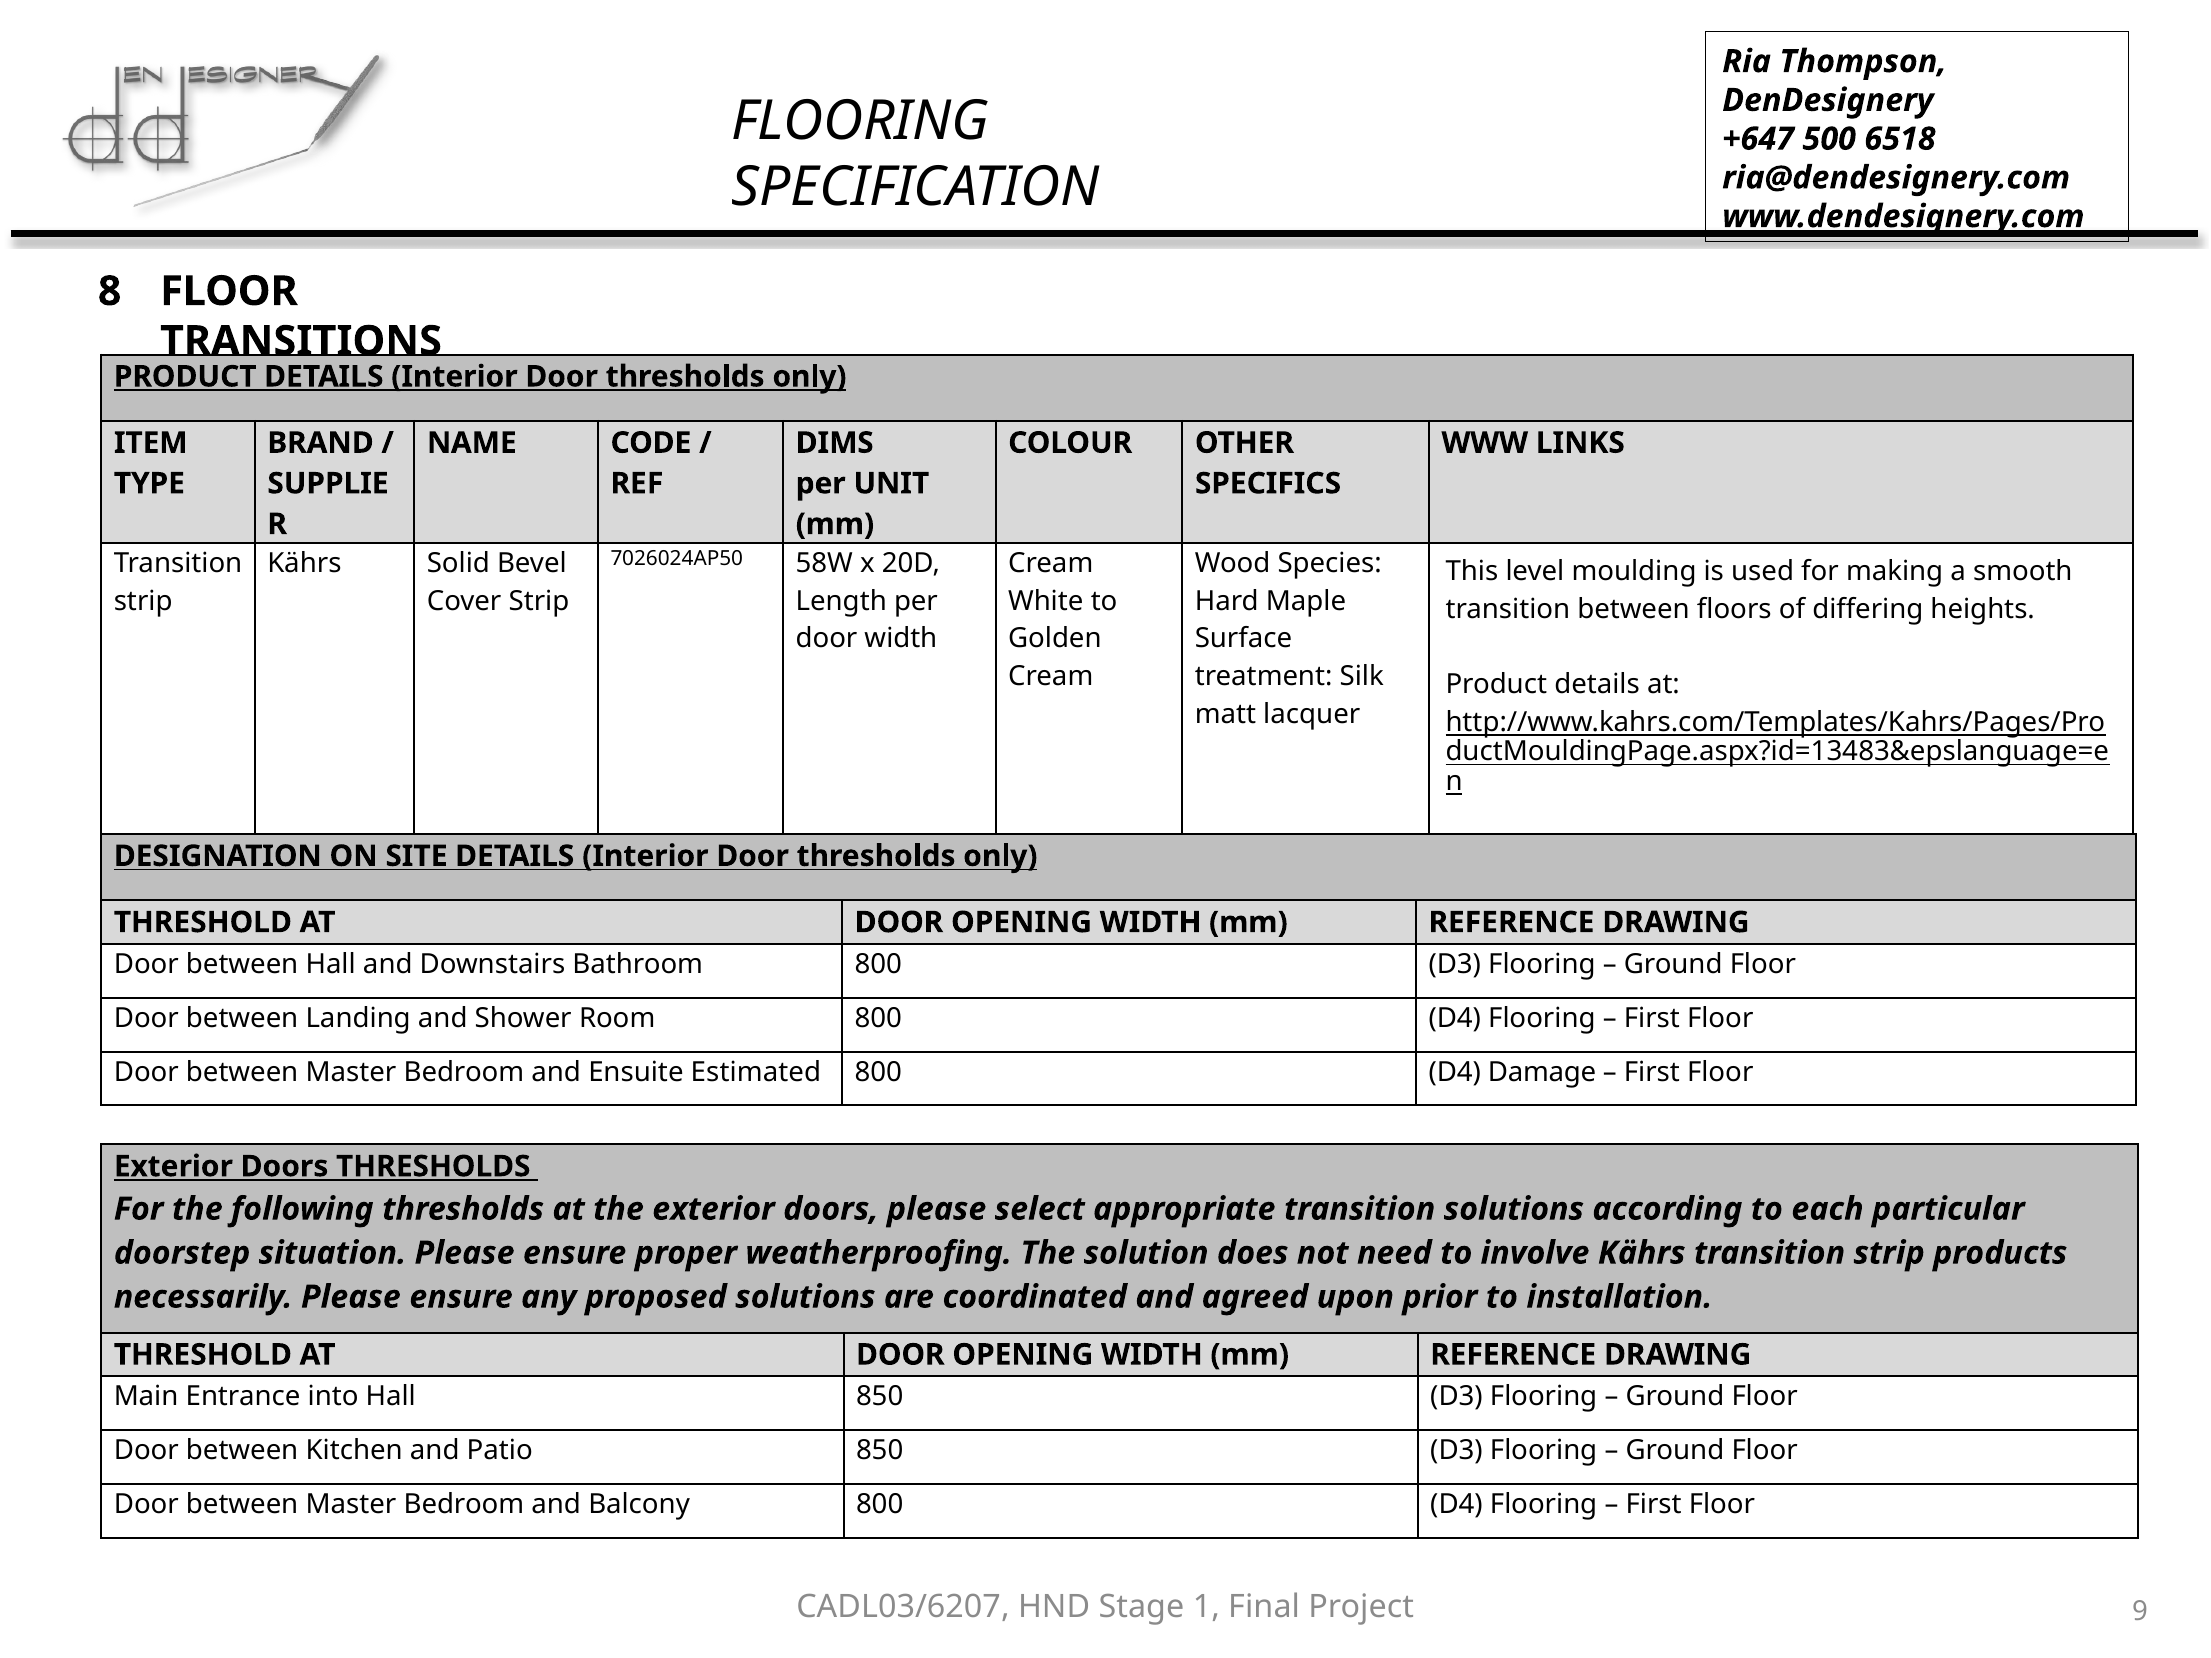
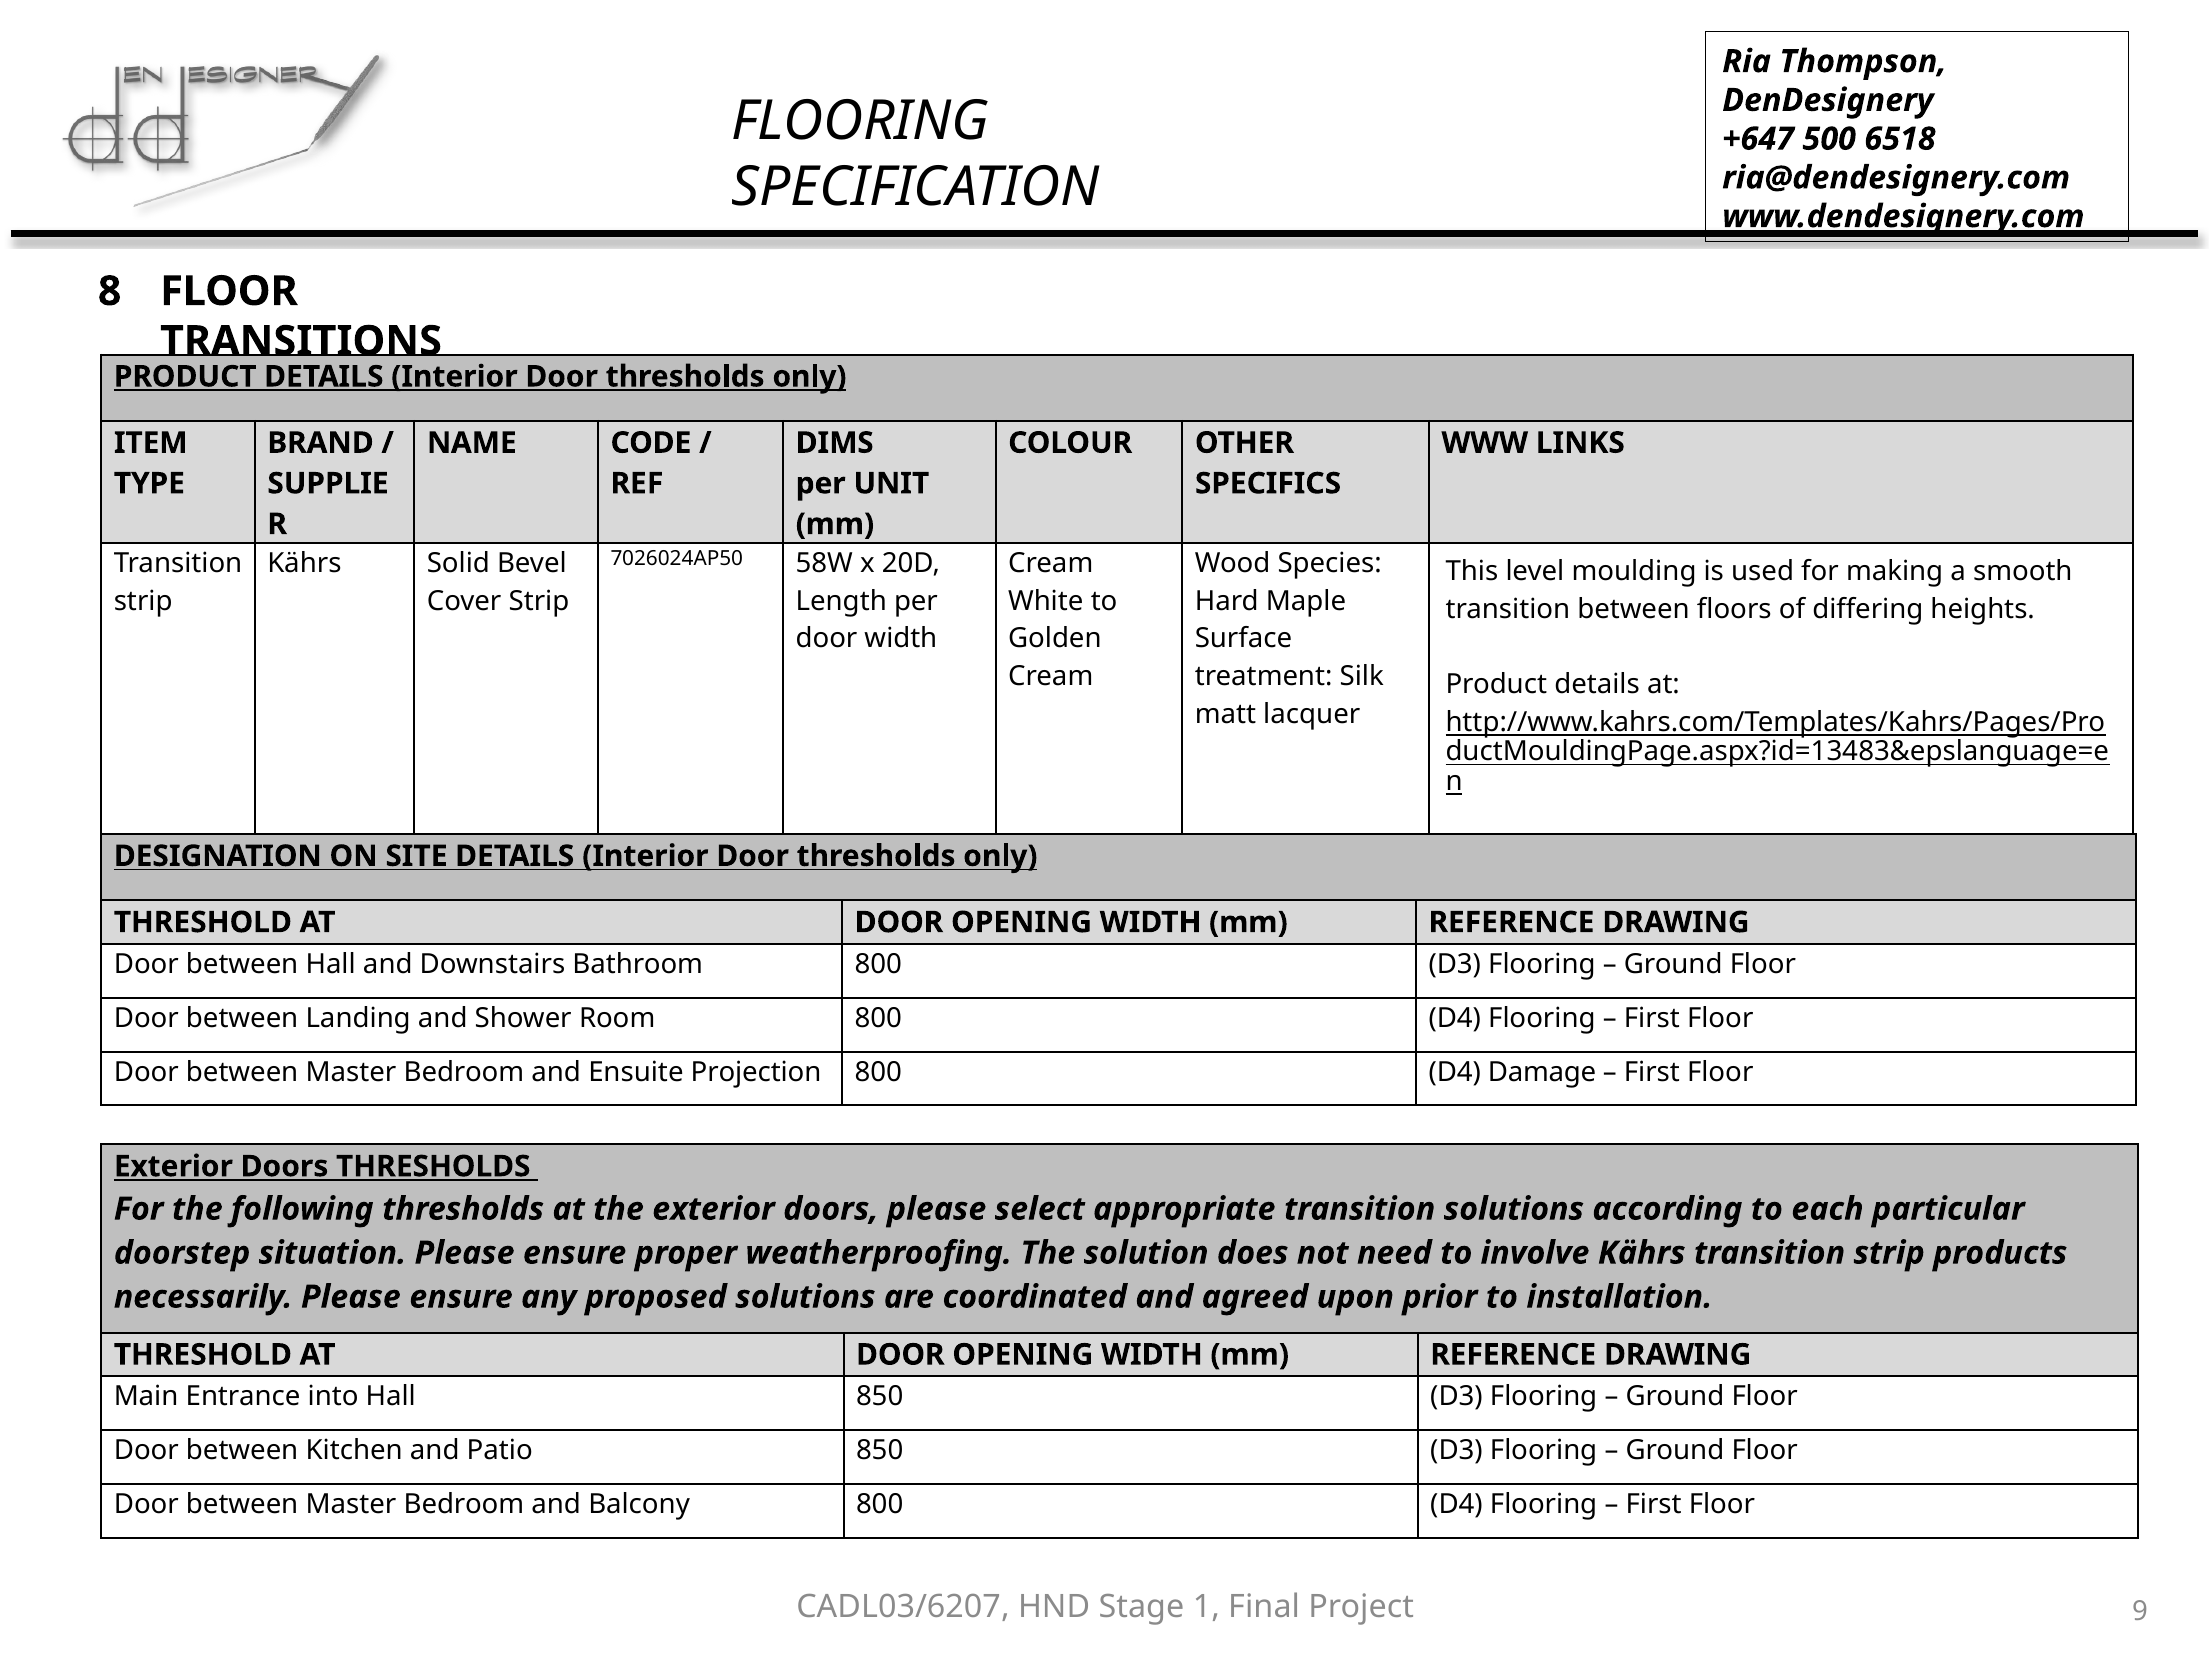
Estimated: Estimated -> Projection (756, 1072)
